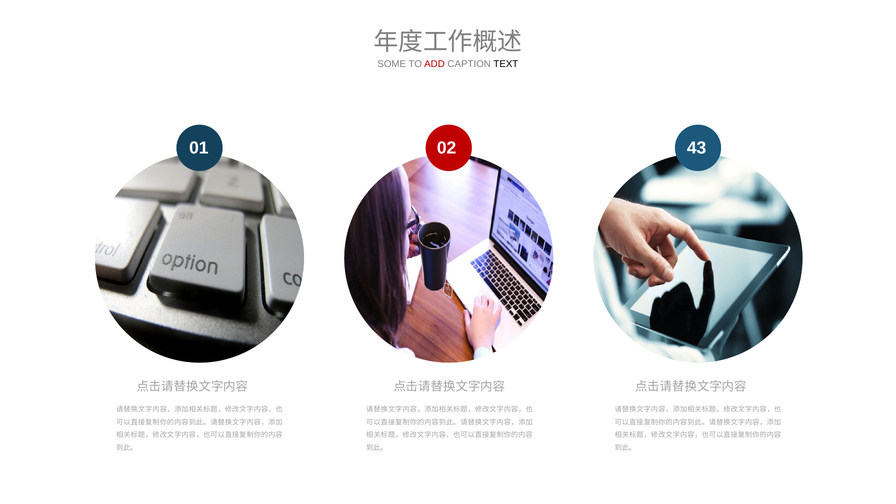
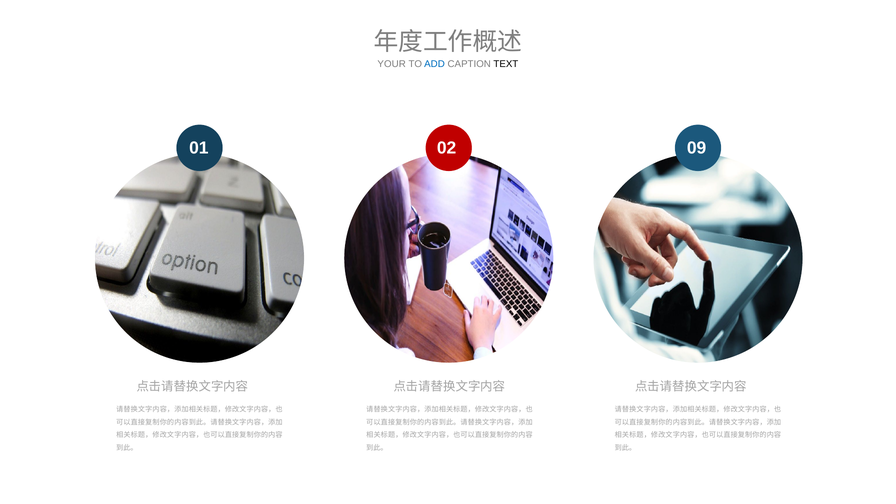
SOME: SOME -> YOUR (392, 64)
ADD colour: red -> blue (435, 64)
43: 43 -> 09 (697, 148)
